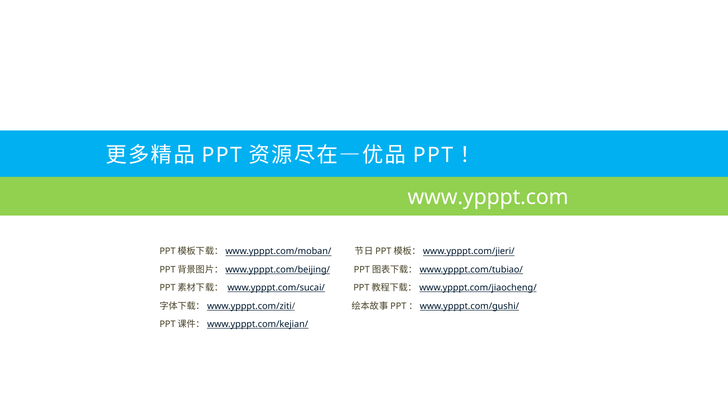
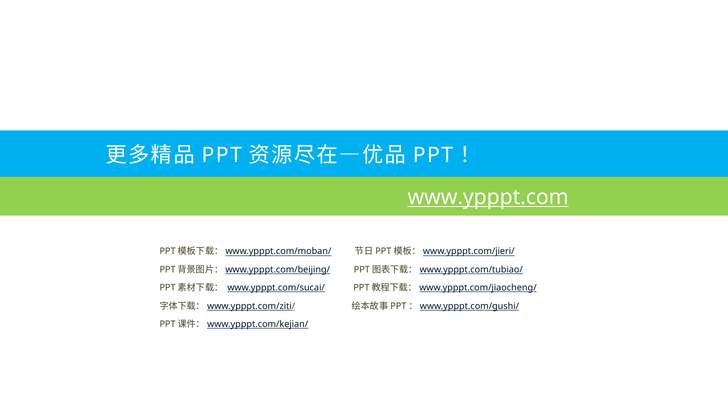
www.ypppt.com underline: none -> present (488, 197)
